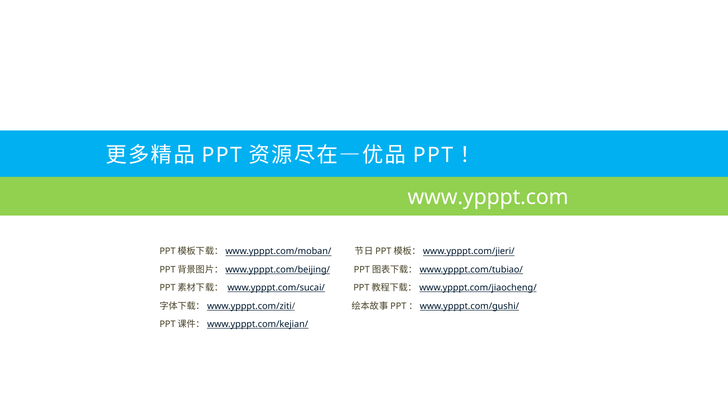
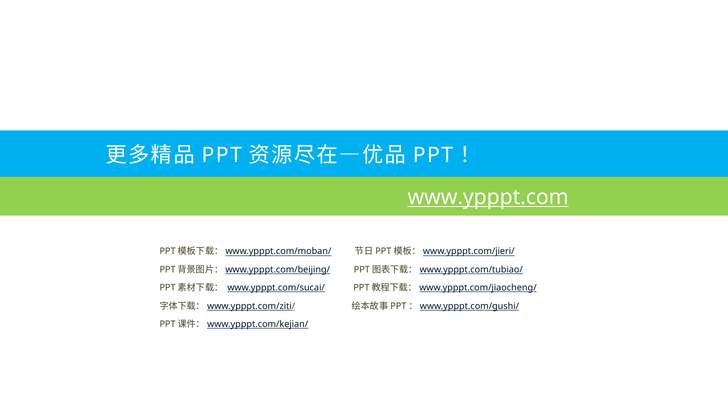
www.ypppt.com underline: none -> present (488, 197)
